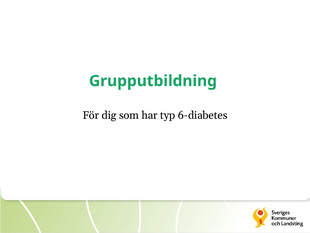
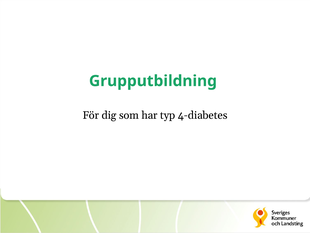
6-diabetes: 6-diabetes -> 4-diabetes (203, 115)
